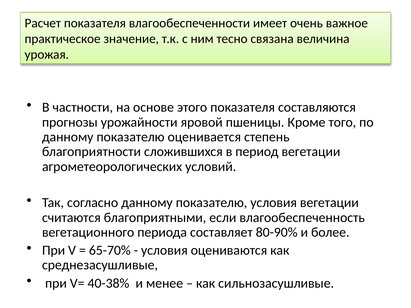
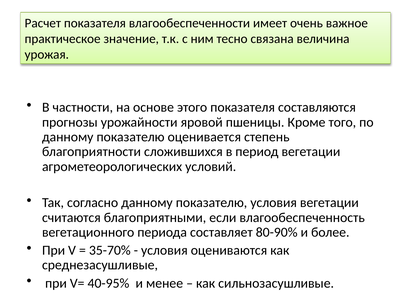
65-70%: 65-70% -> 35-70% (110, 251)
40-38%: 40-38% -> 40-95% (108, 283)
